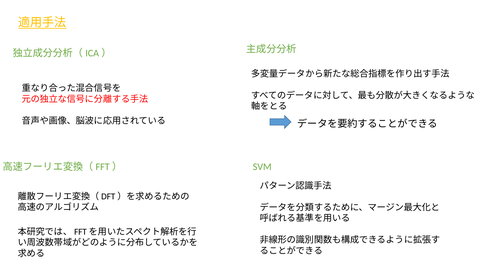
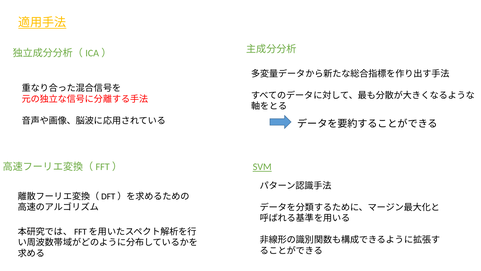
SVM underline: none -> present (262, 167)
